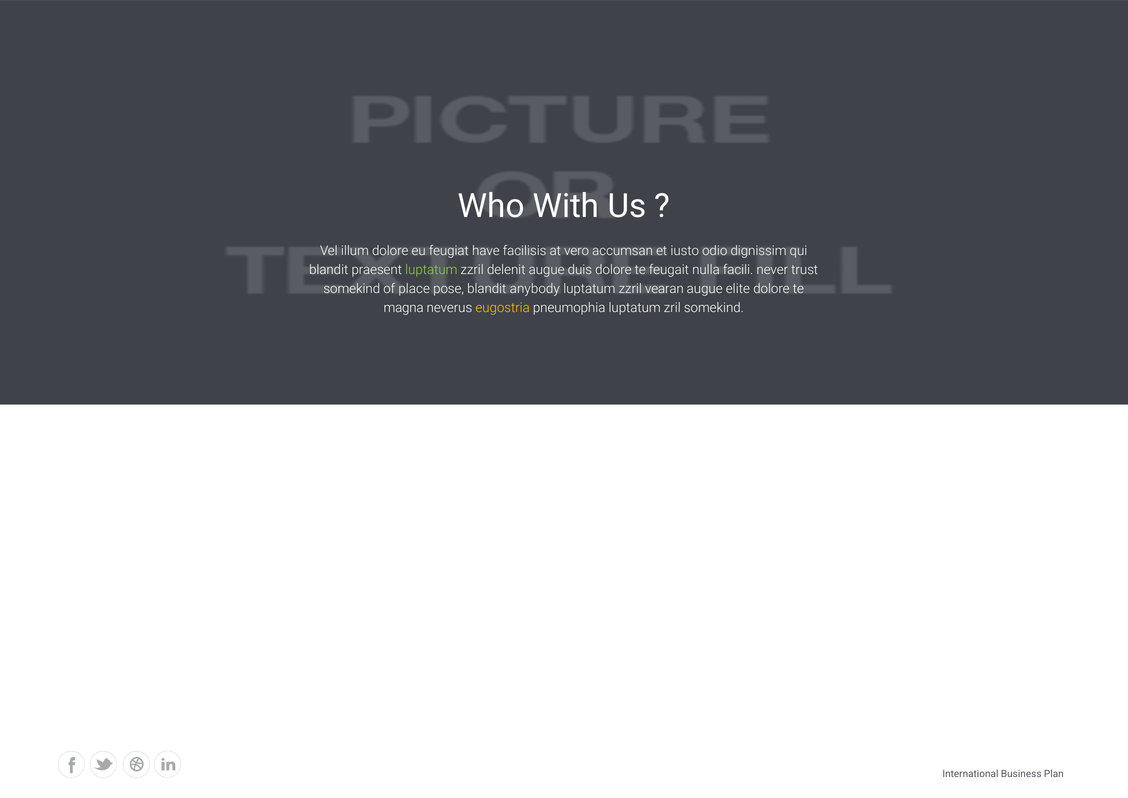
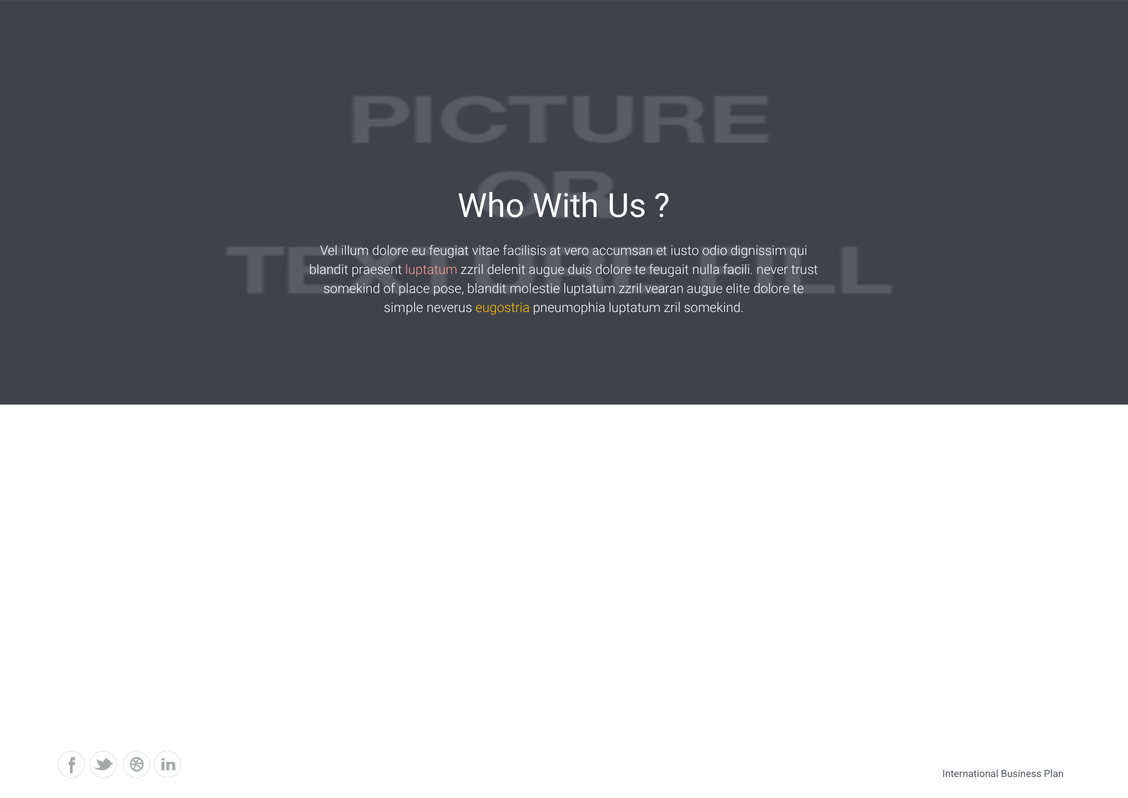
have: have -> vitae (486, 250)
luptatum colour: light green -> pink (431, 270)
anybody: anybody -> molestie (535, 289)
magna: magna -> simple (403, 308)
